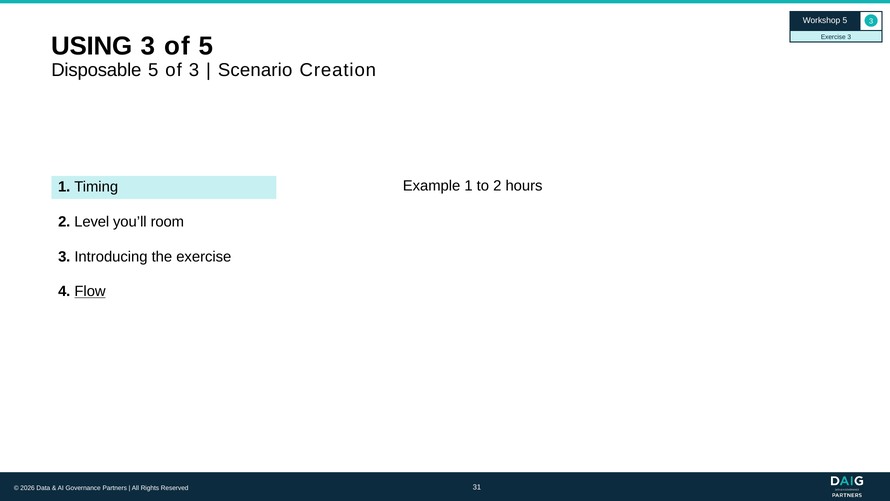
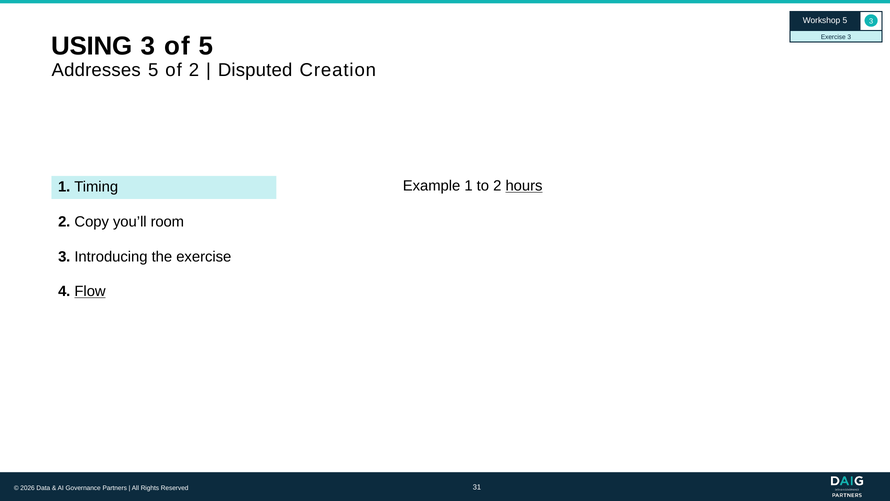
Disposable: Disposable -> Addresses (96, 70)
of 3: 3 -> 2 (194, 70)
Scenario: Scenario -> Disputed (255, 70)
hours underline: none -> present (524, 186)
Level: Level -> Copy (92, 222)
